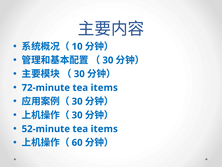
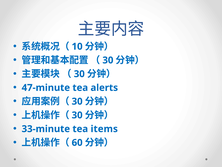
72-minute: 72-minute -> 47-minute (46, 87)
items: items -> alerts (104, 87)
52-minute: 52-minute -> 33-minute (46, 129)
